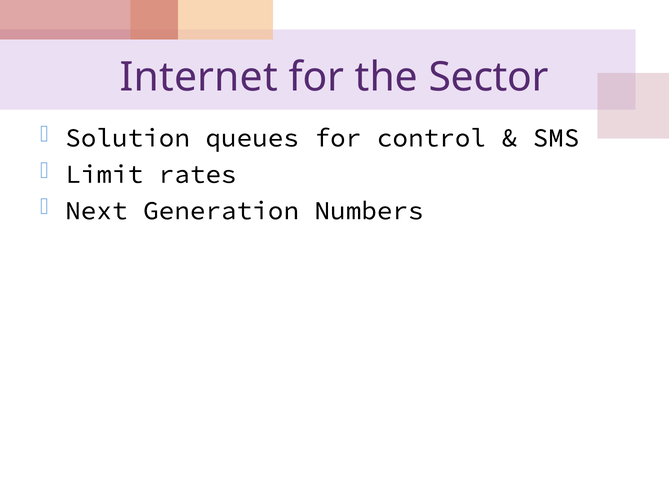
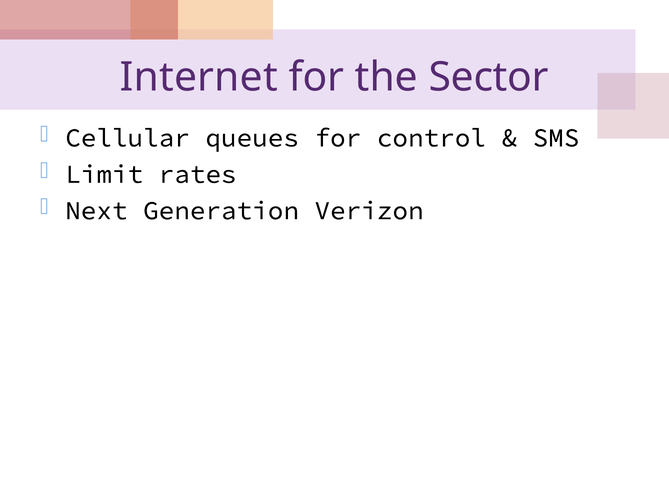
Solution: Solution -> Cellular (128, 138)
Numbers: Numbers -> Verizon (369, 211)
